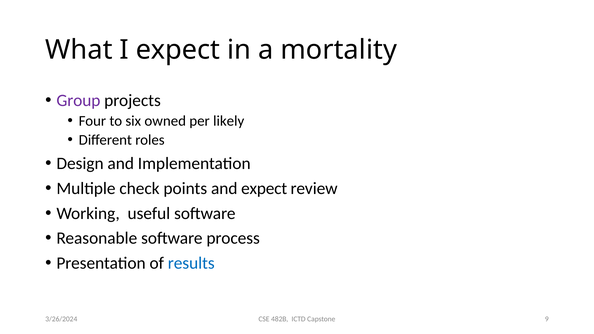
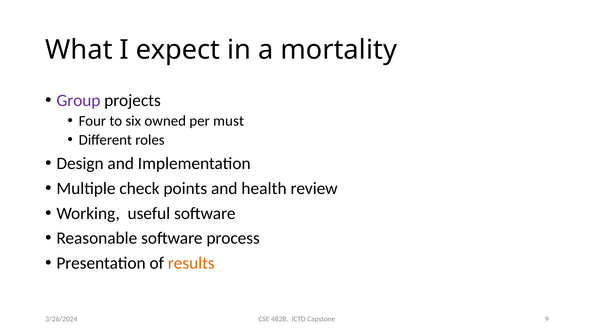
likely: likely -> must (229, 121)
and expect: expect -> health (264, 188)
results colour: blue -> orange (191, 263)
